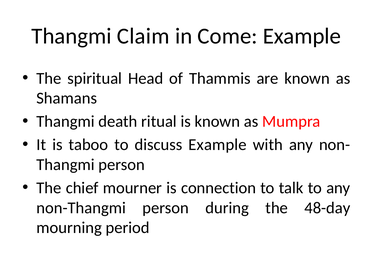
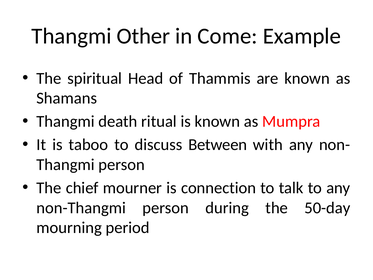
Claim: Claim -> Other (143, 36)
discuss Example: Example -> Between (218, 145)
48-day: 48-day -> 50-day (327, 208)
